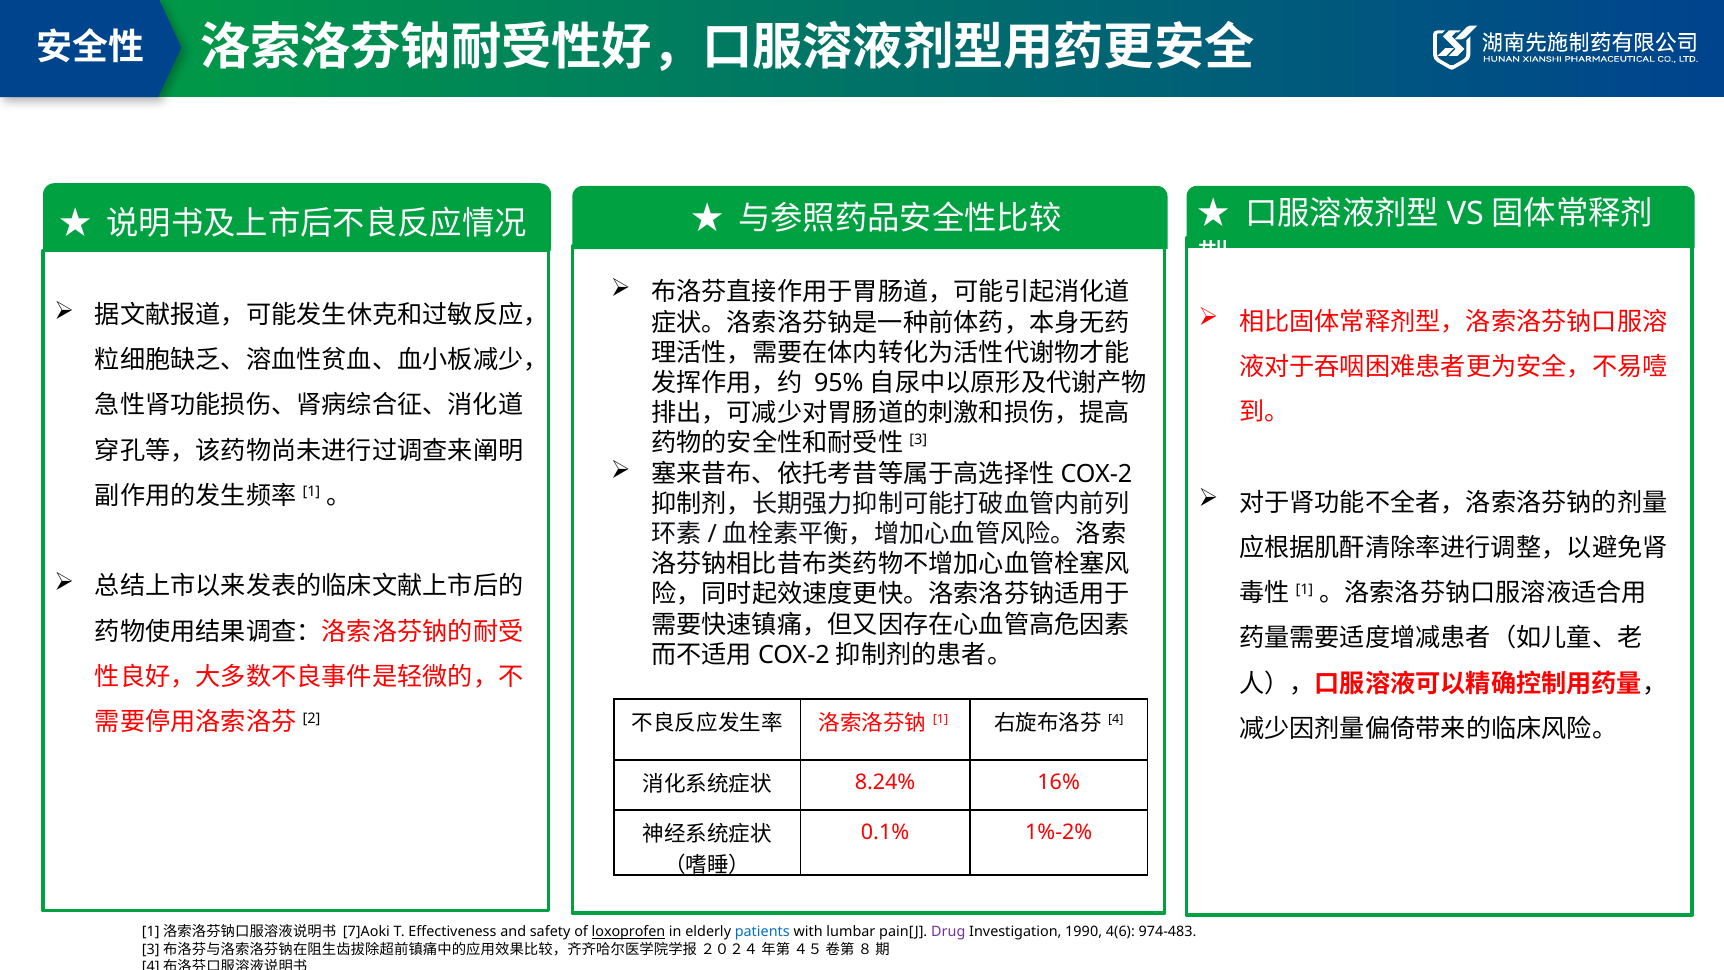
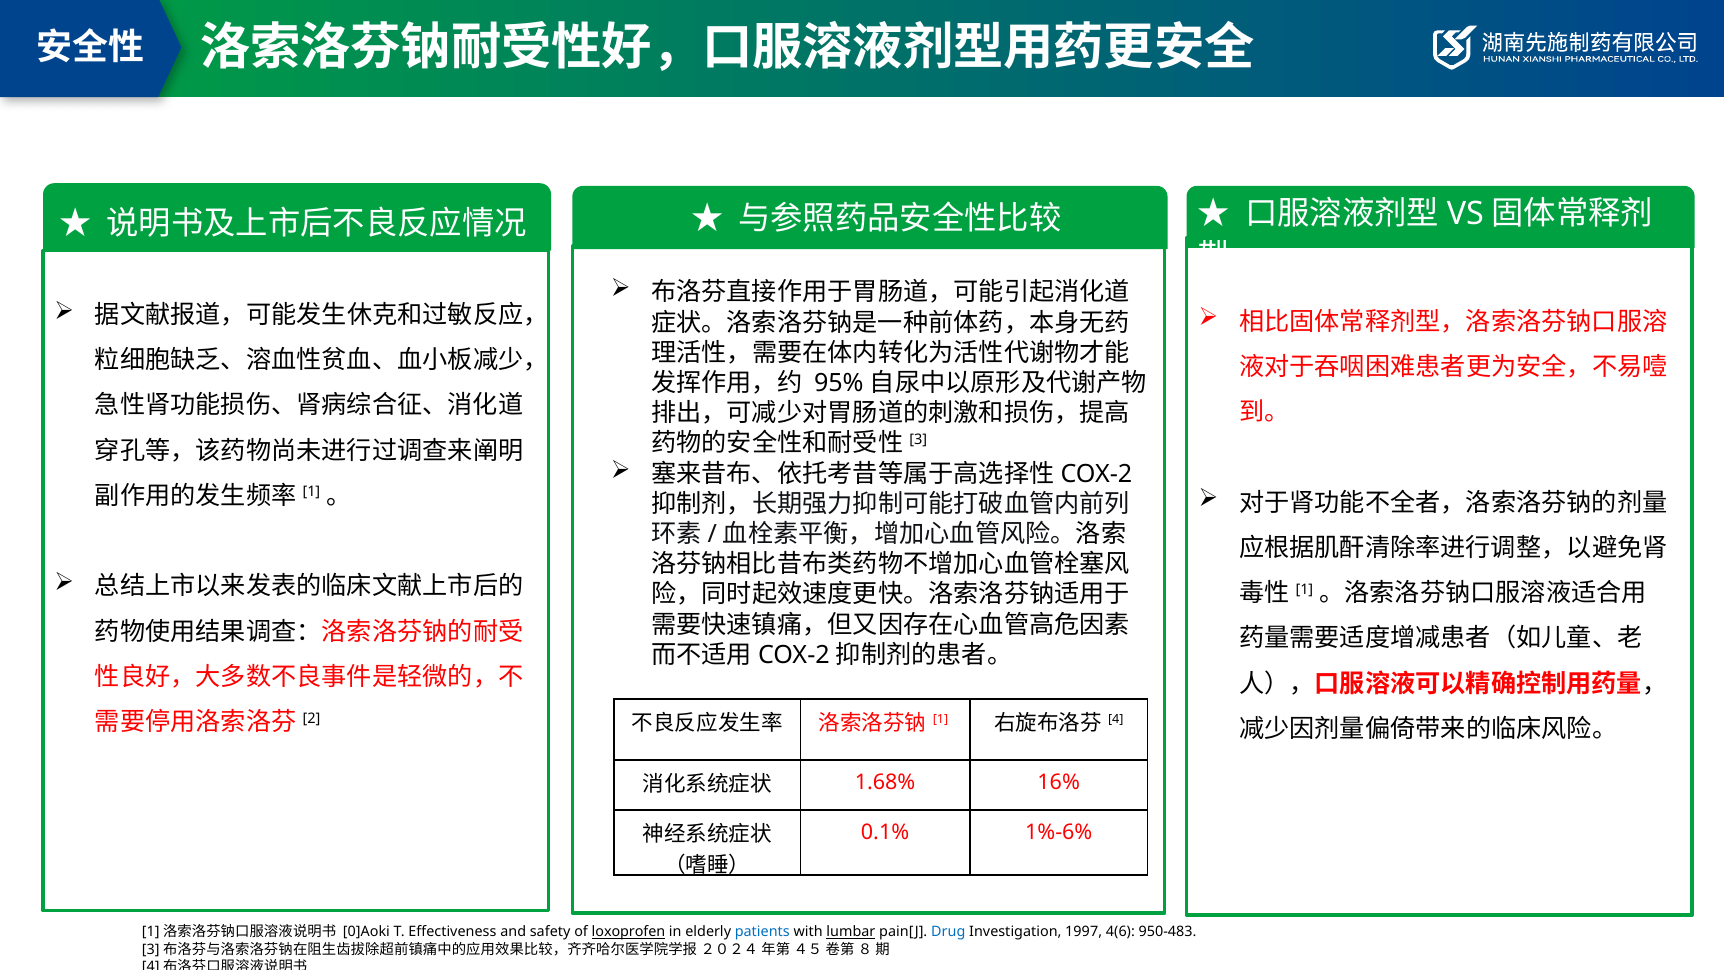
8.24%: 8.24% -> 1.68% (885, 782)
1%-2%: 1%-2% -> 1%-6% (1059, 832)
7]Aoki: 7]Aoki -> 0]Aoki (366, 932)
lumbar underline: none -> present (851, 932)
Drug colour: purple -> blue (948, 932)
1990: 1990 -> 1997 (1084, 932)
974-483: 974-483 -> 950-483 (1168, 932)
